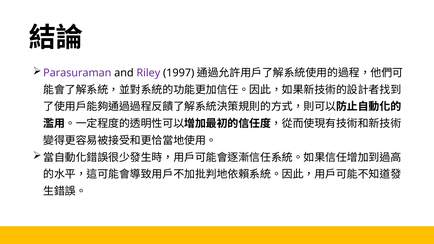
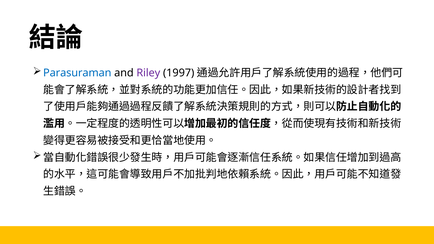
Parasuraman colour: purple -> blue (77, 73)
